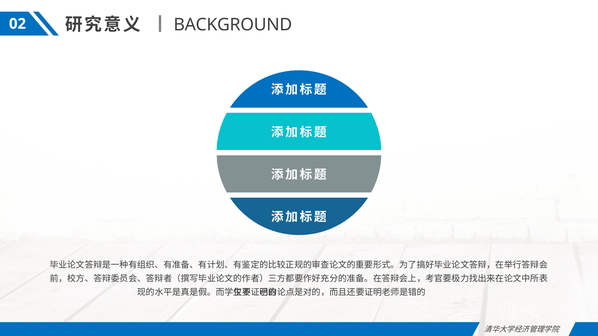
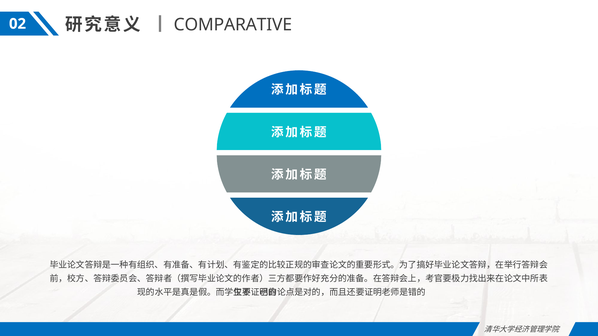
BACKGROUND: BACKGROUND -> COMPARATIVE (233, 25)
